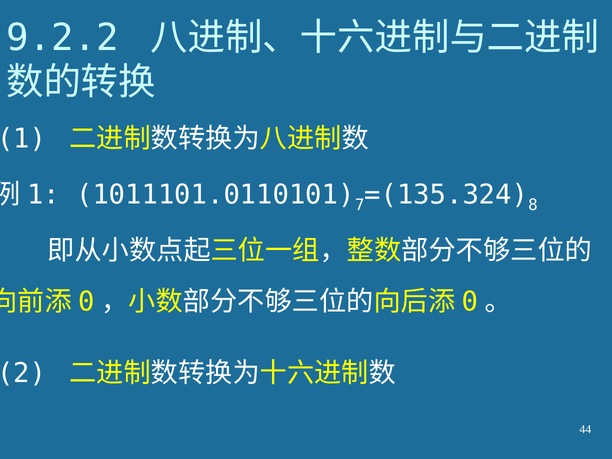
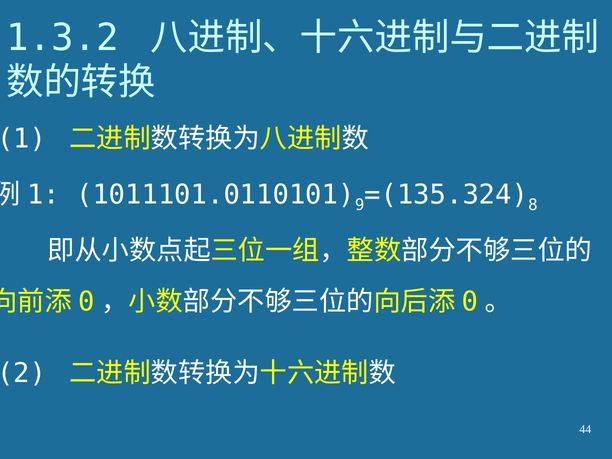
9.2.2: 9.2.2 -> 1.3.2 (62, 38)
7: 7 -> 9 (360, 205)
